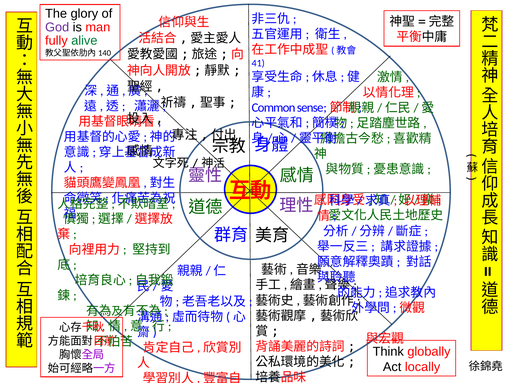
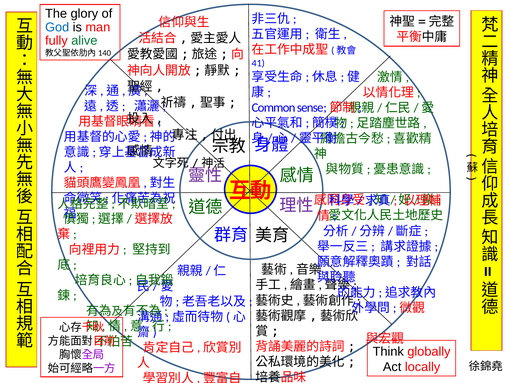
God colour: purple -> blue (57, 27)
